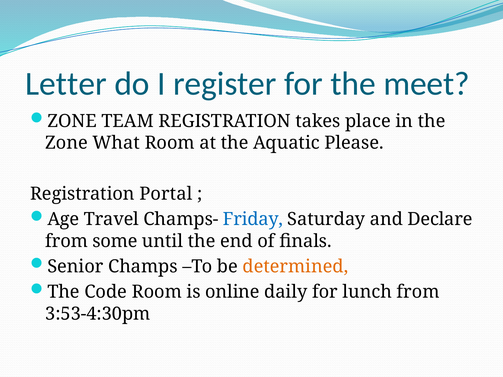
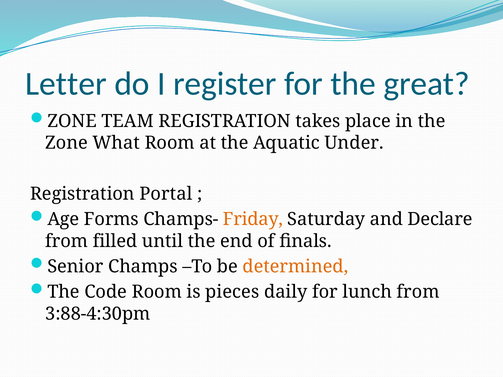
meet: meet -> great (427, 84)
Please: Please -> Under (354, 143)
Travel: Travel -> Forms (111, 219)
Friday colour: blue -> orange (253, 219)
some: some -> filled (115, 241)
online: online -> pieces (232, 292)
3:53-4:30pm: 3:53-4:30pm -> 3:88-4:30pm (98, 314)
